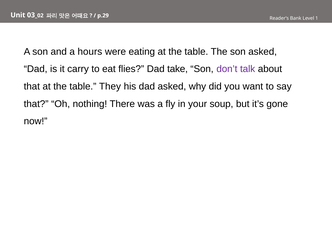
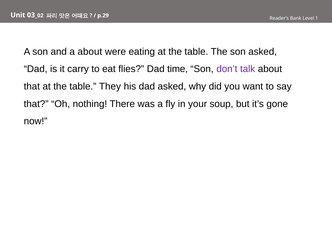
a hours: hours -> about (90, 52)
take: take -> time (178, 69)
